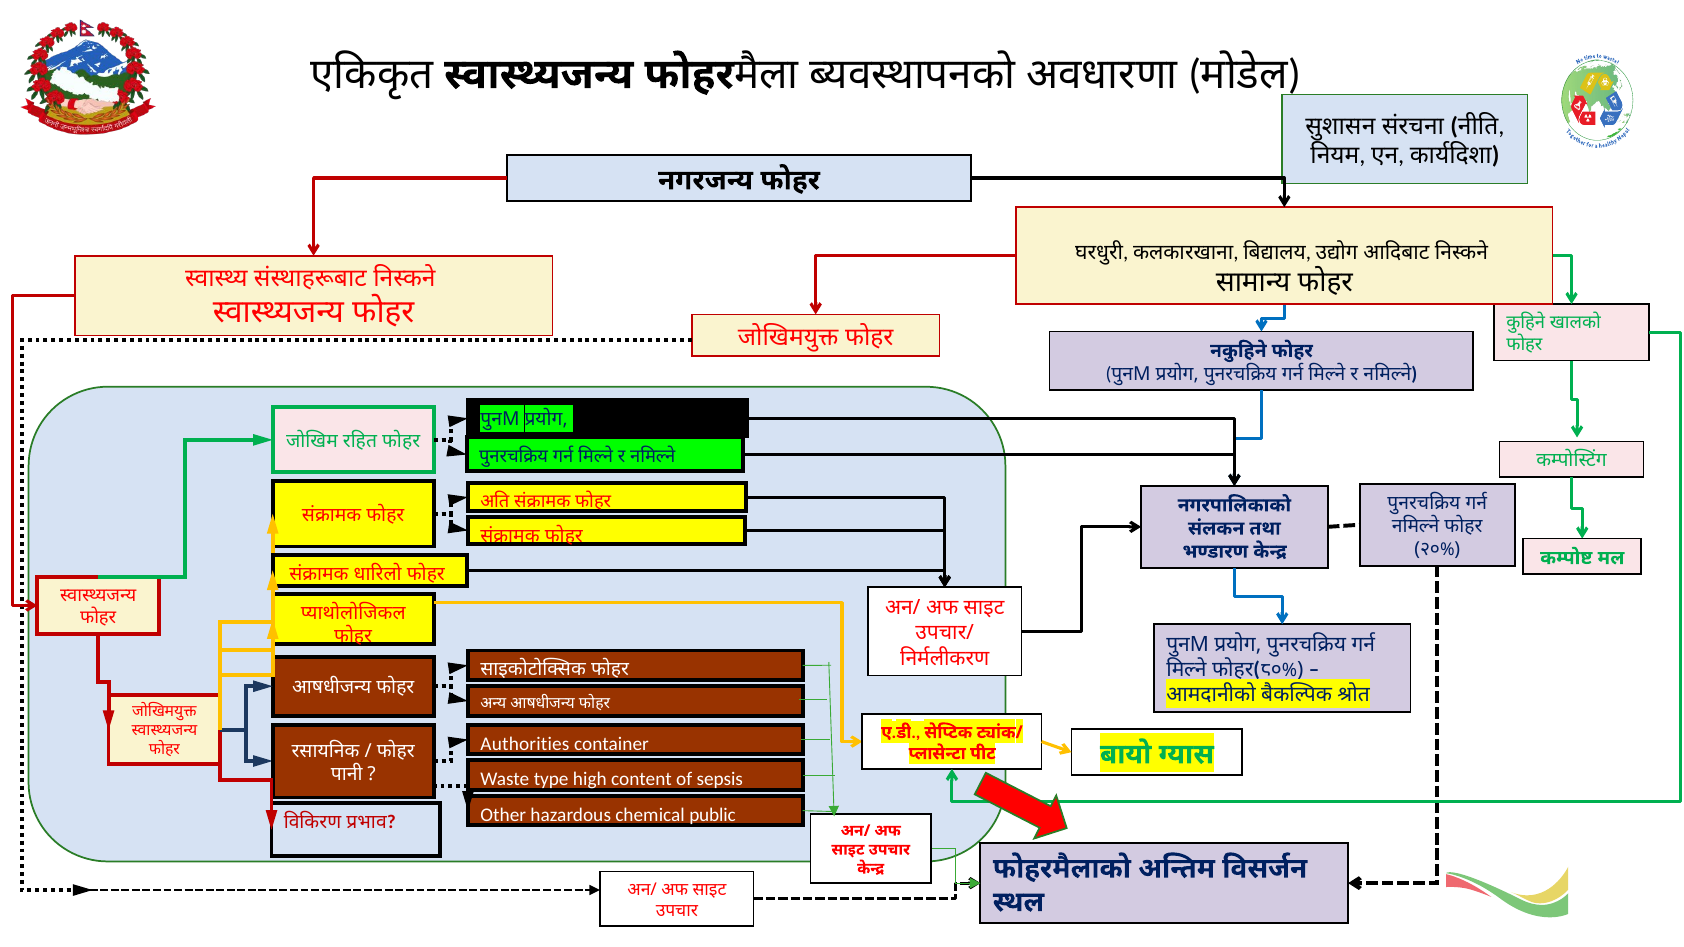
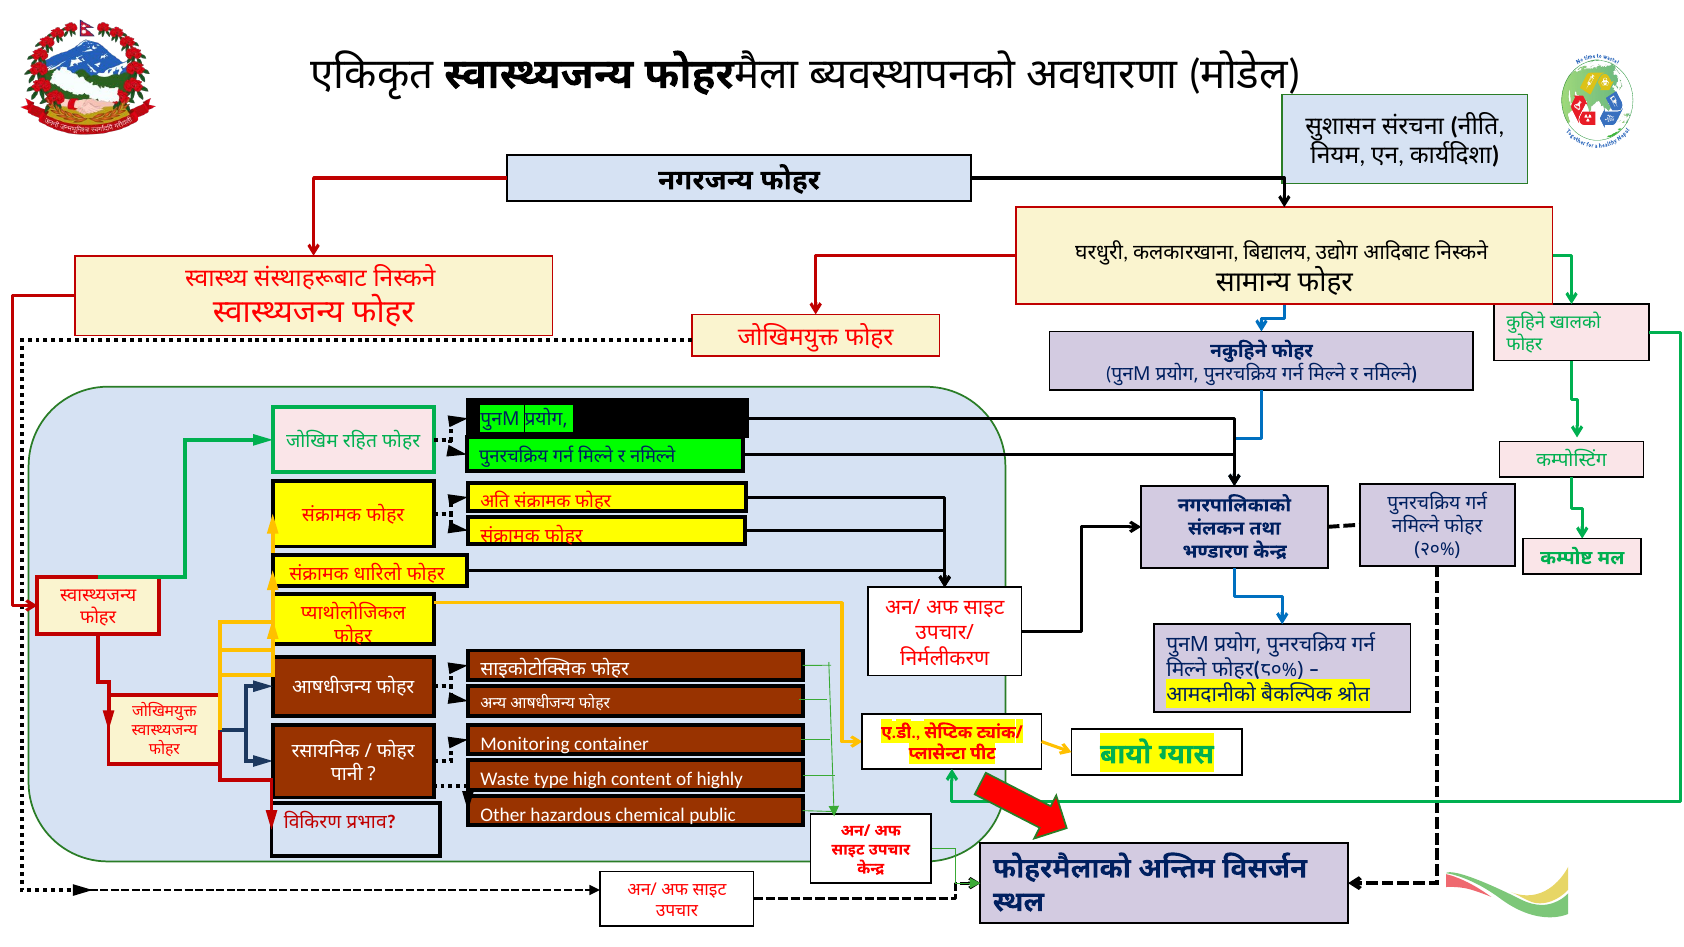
Authorities: Authorities -> Monitoring (525, 744)
sepsis: sepsis -> highly (720, 780)
